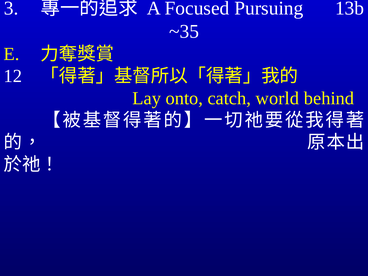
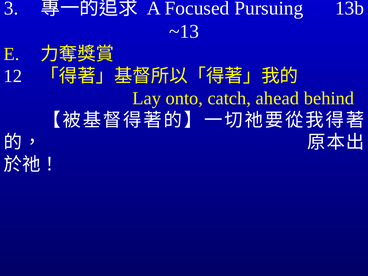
~35: ~35 -> ~13 (184, 31)
world: world -> ahead (277, 98)
